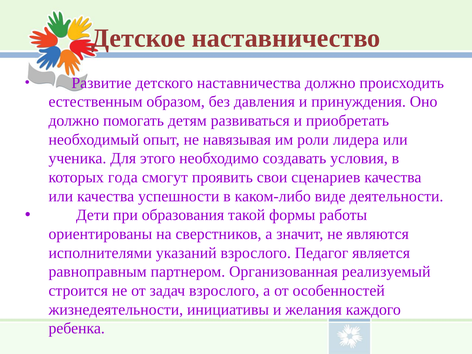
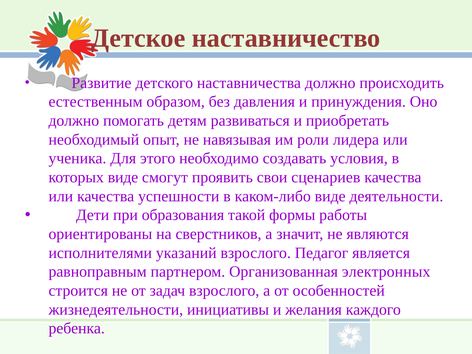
которых года: года -> виде (123, 177)
реализуемый: реализуемый -> электронных (386, 272)
